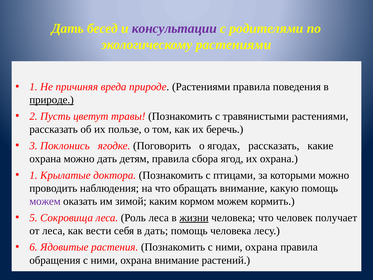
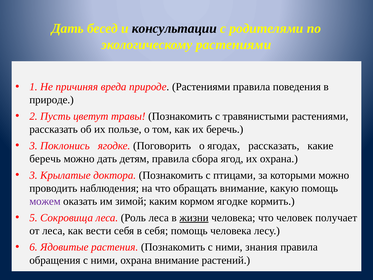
консультации colour: purple -> black (174, 28)
природе underline: present -> none (52, 100)
охрана: охрана -> беречь (45, 159)
1: 1 -> 3 (33, 175)
кормом можем: можем -> ягодке (232, 201)
в дать: дать -> себя (156, 231)
Познакомить с ними охрана: охрана -> знания (261, 247)
